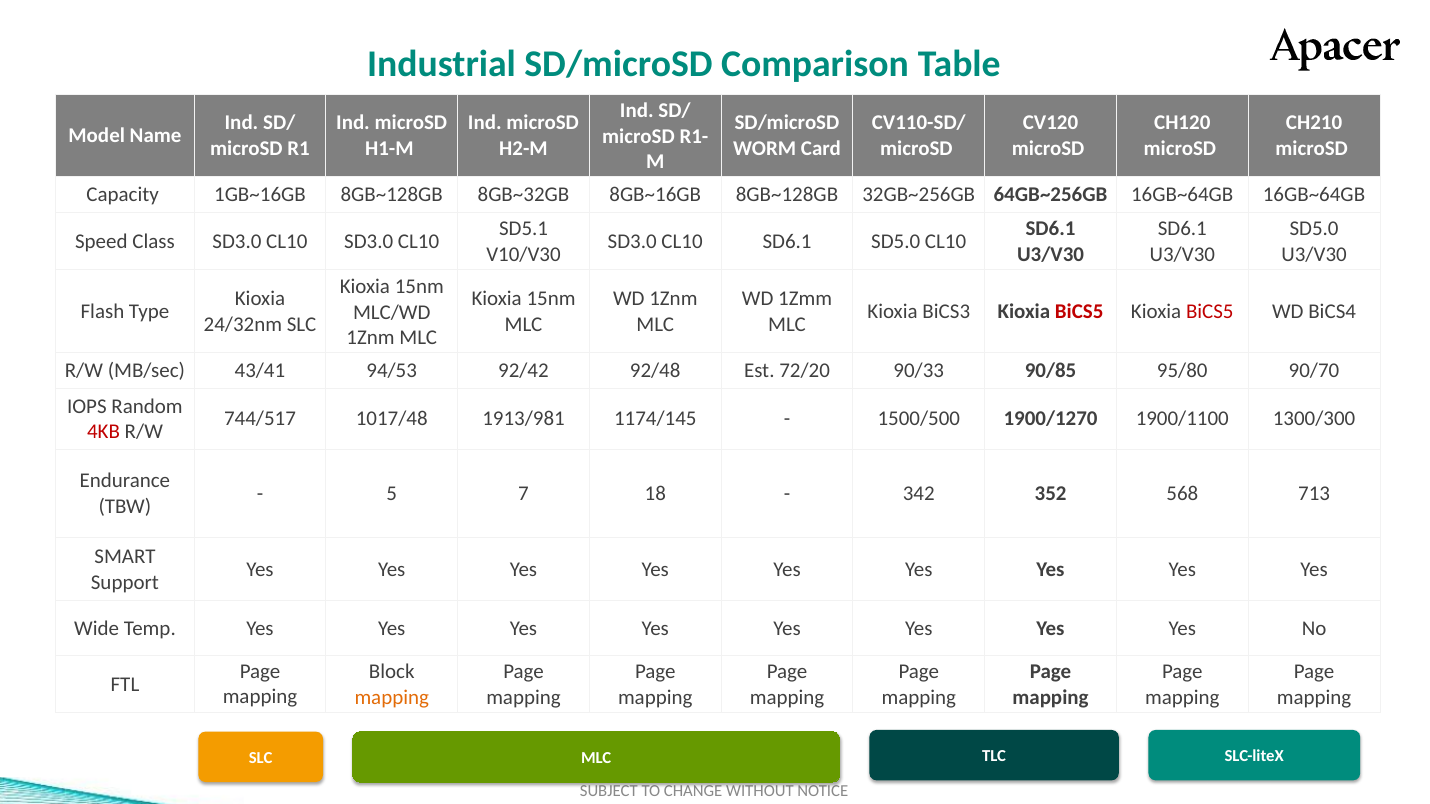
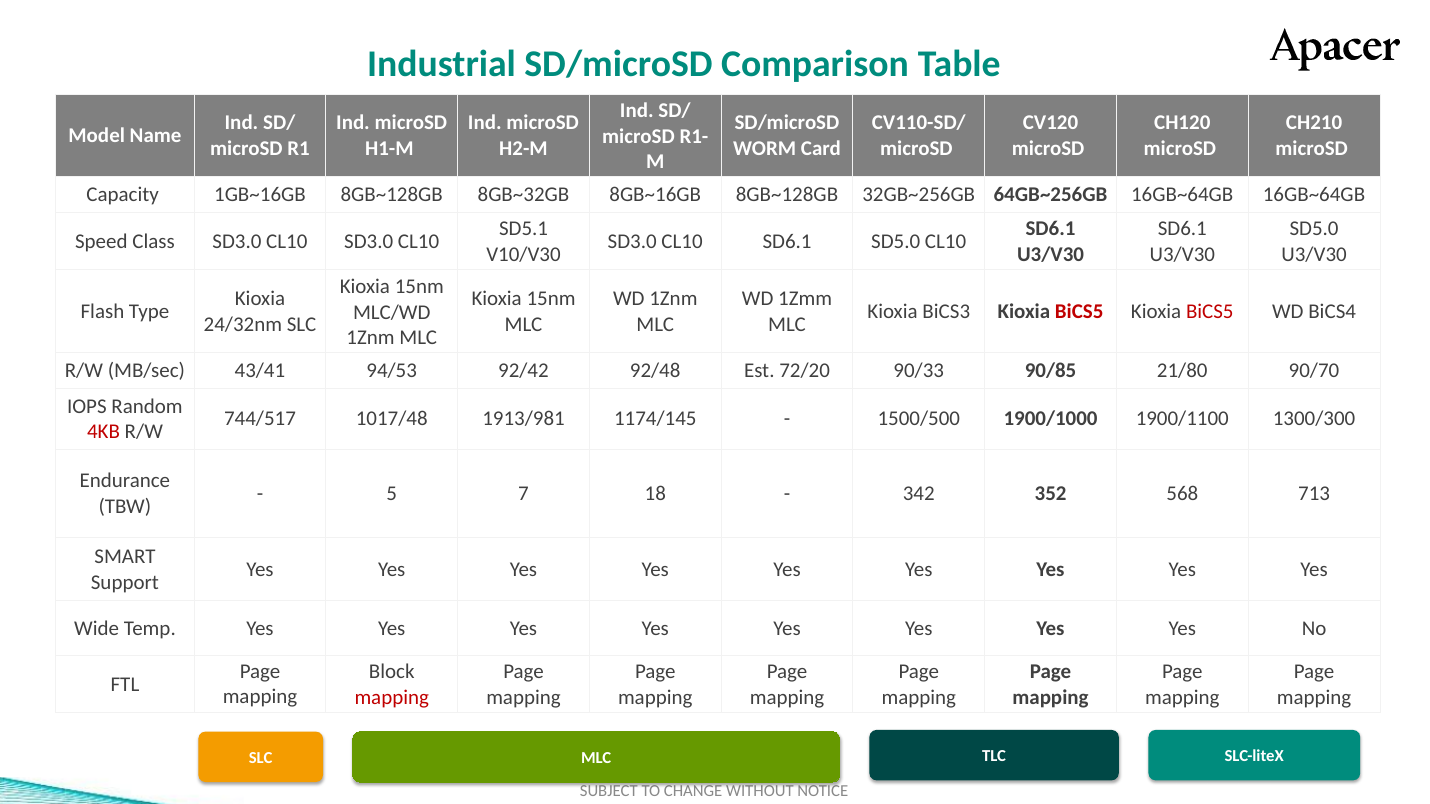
95/80: 95/80 -> 21/80 (1182, 371)
1900/1270: 1900/1270 -> 1900/1000 (1051, 419)
mapping colour: orange -> red (392, 698)
